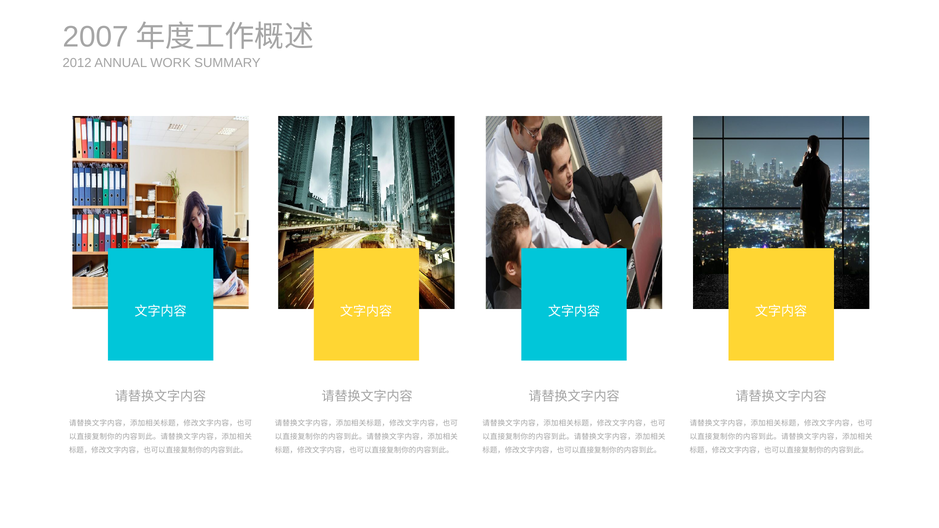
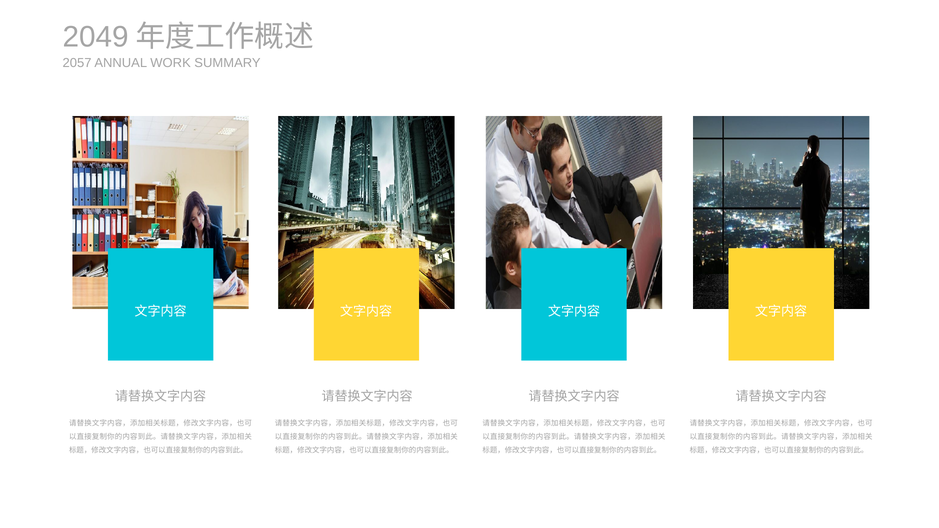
2007: 2007 -> 2049 (96, 37)
2012: 2012 -> 2057 (77, 63)
